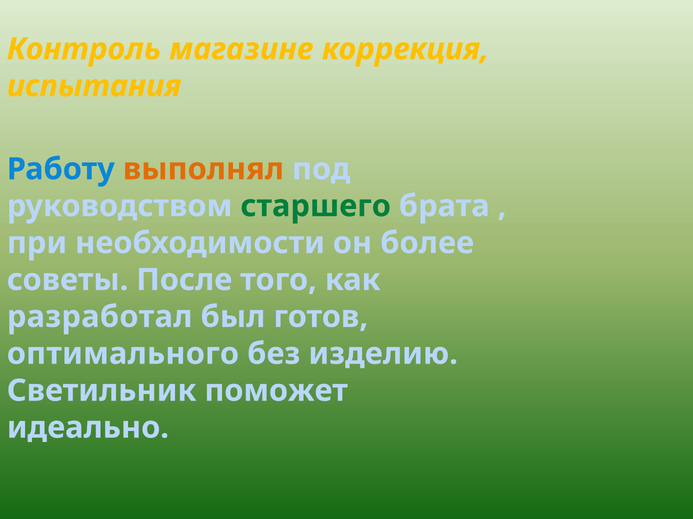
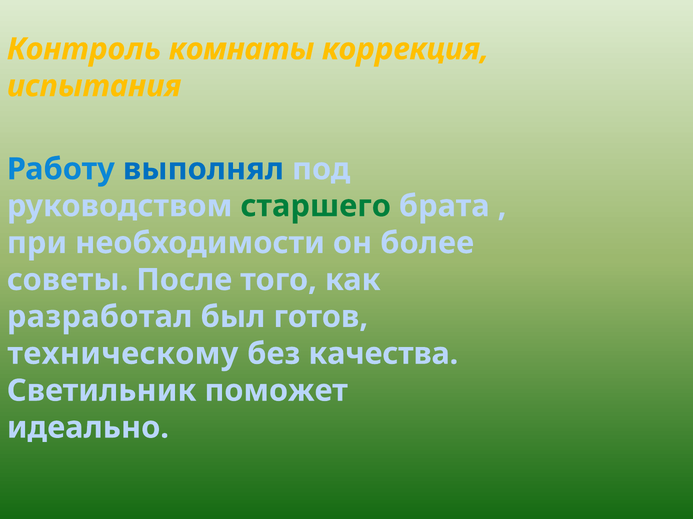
магазине: магазине -> комнаты (242, 49)
выполнял colour: orange -> blue (203, 169)
оптимального: оптимального -> техническому (123, 354)
изделию: изделию -> качества (383, 354)
